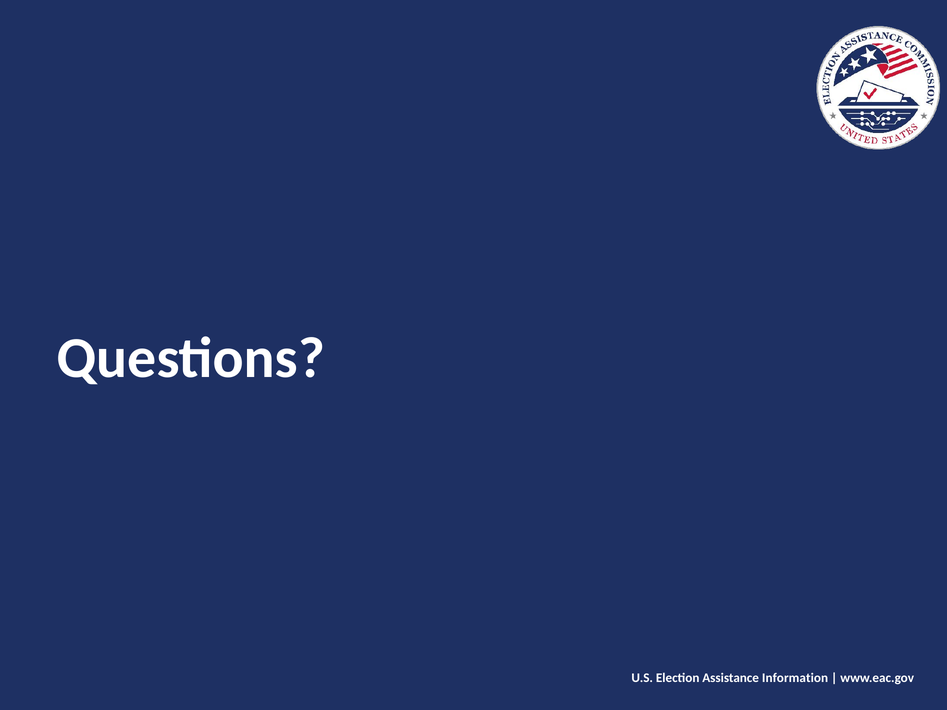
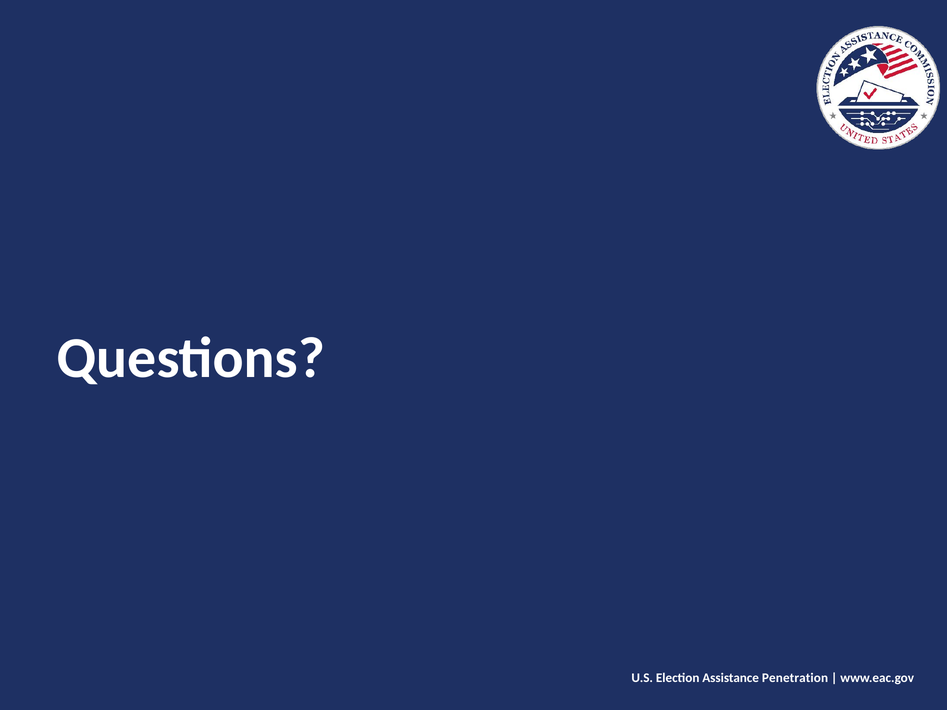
Information: Information -> Penetration (795, 678)
